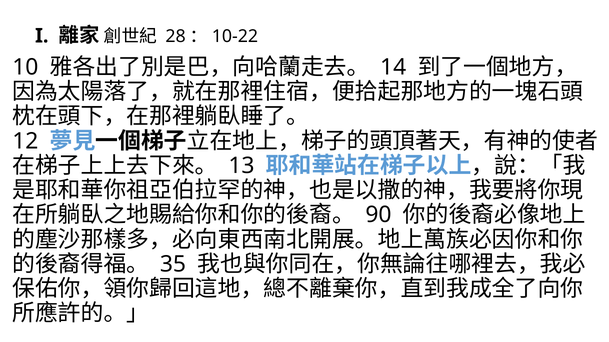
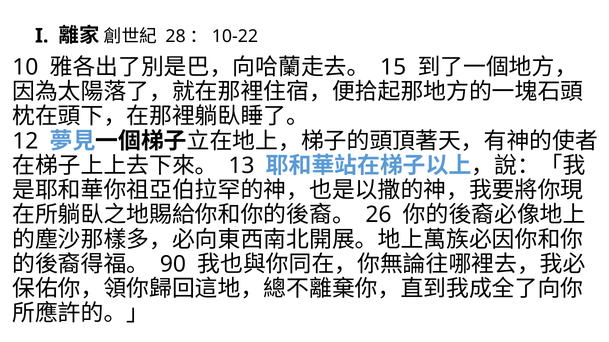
14: 14 -> 15 (393, 67)
90: 90 -> 26 (378, 215)
35: 35 -> 90 (173, 265)
